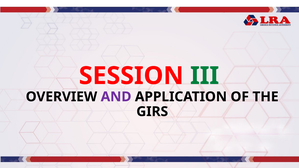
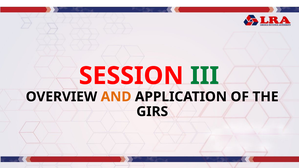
AND colour: purple -> orange (116, 97)
